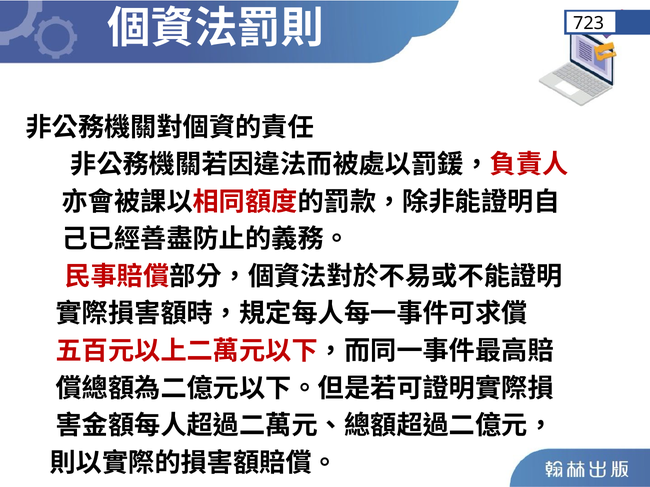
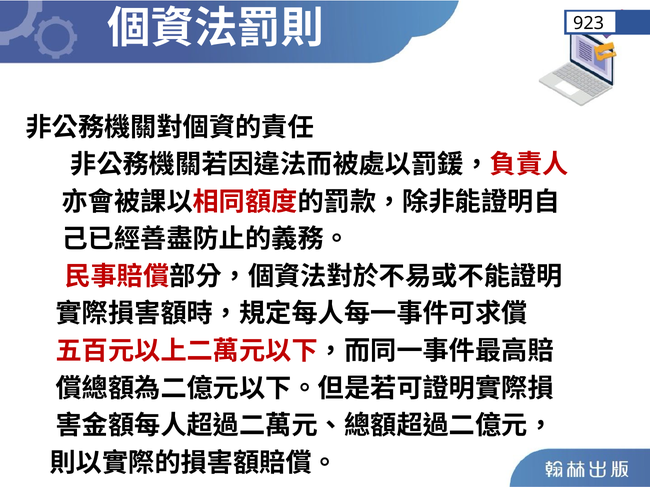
723: 723 -> 923 (589, 23)
